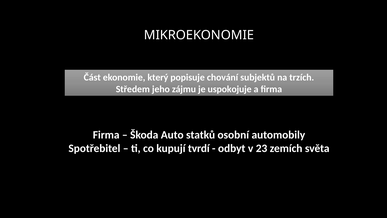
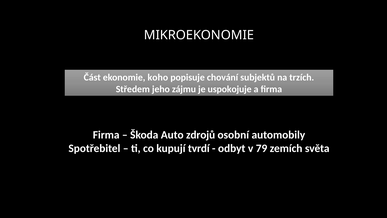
který: který -> koho (158, 77)
statků: statků -> zdrojů (201, 135)
23: 23 -> 79 (262, 148)
